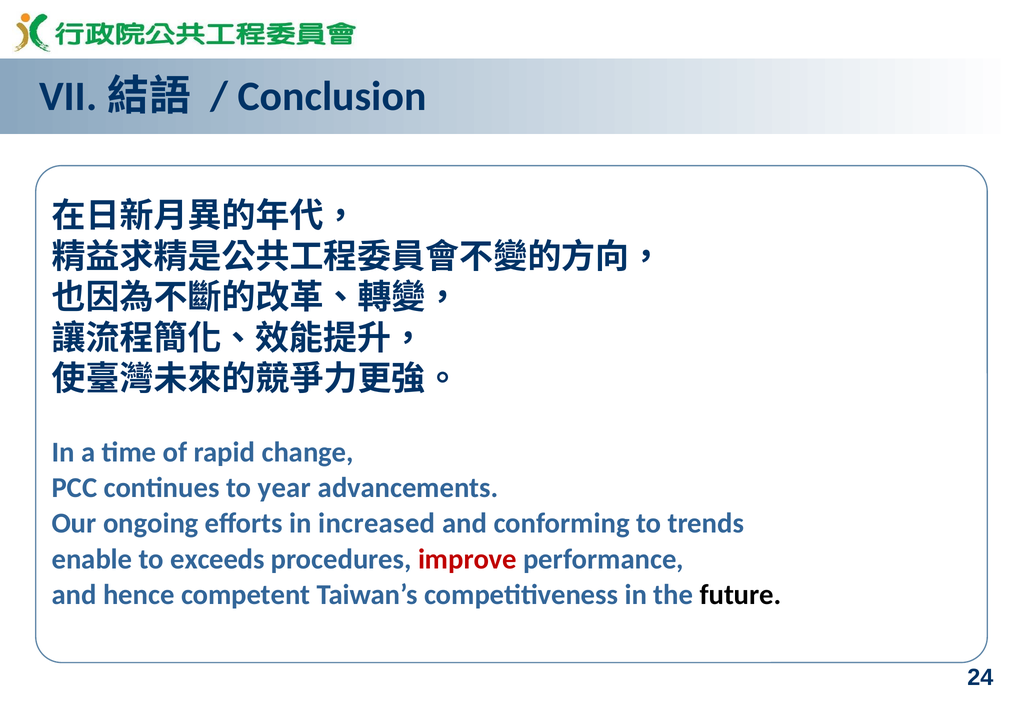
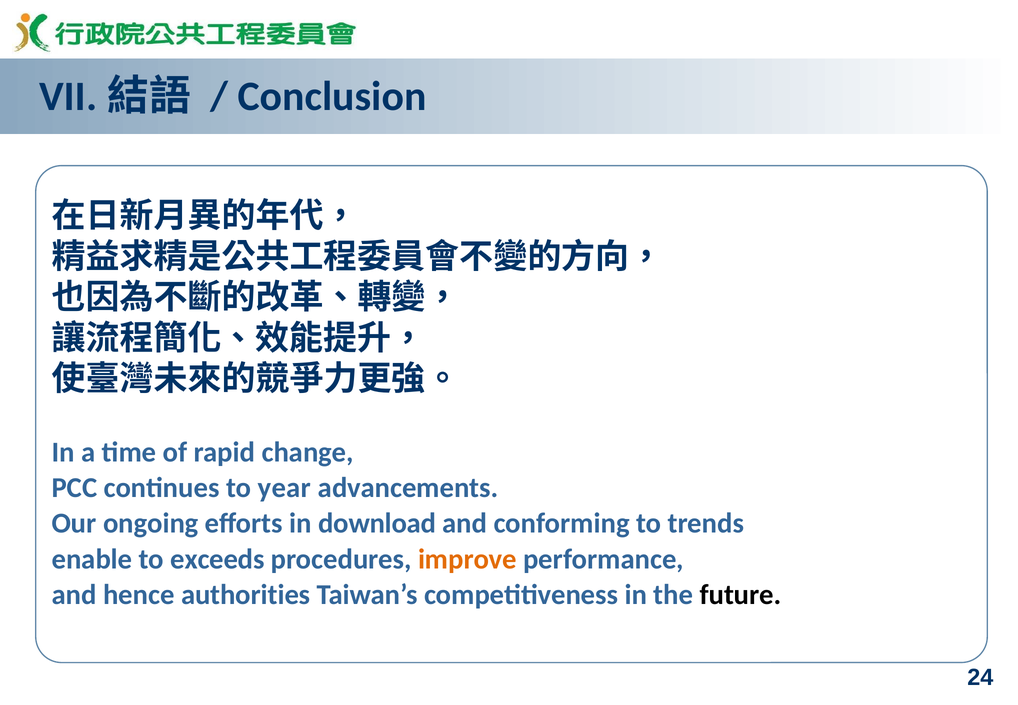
increased: increased -> download (377, 523)
improve colour: red -> orange (467, 559)
competent: competent -> authorities (246, 595)
